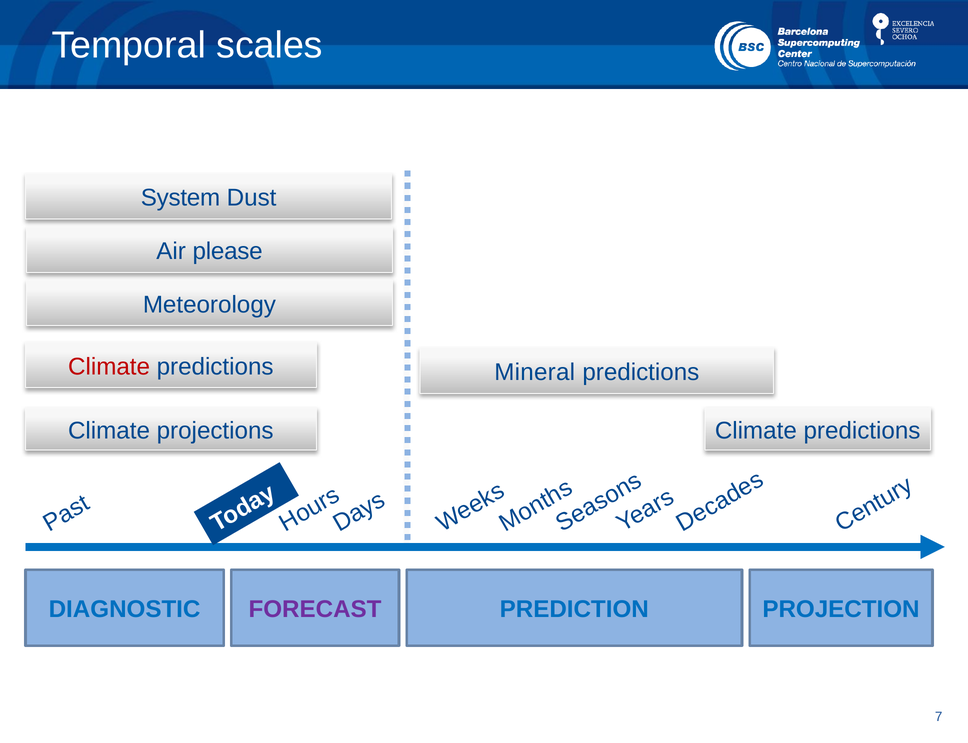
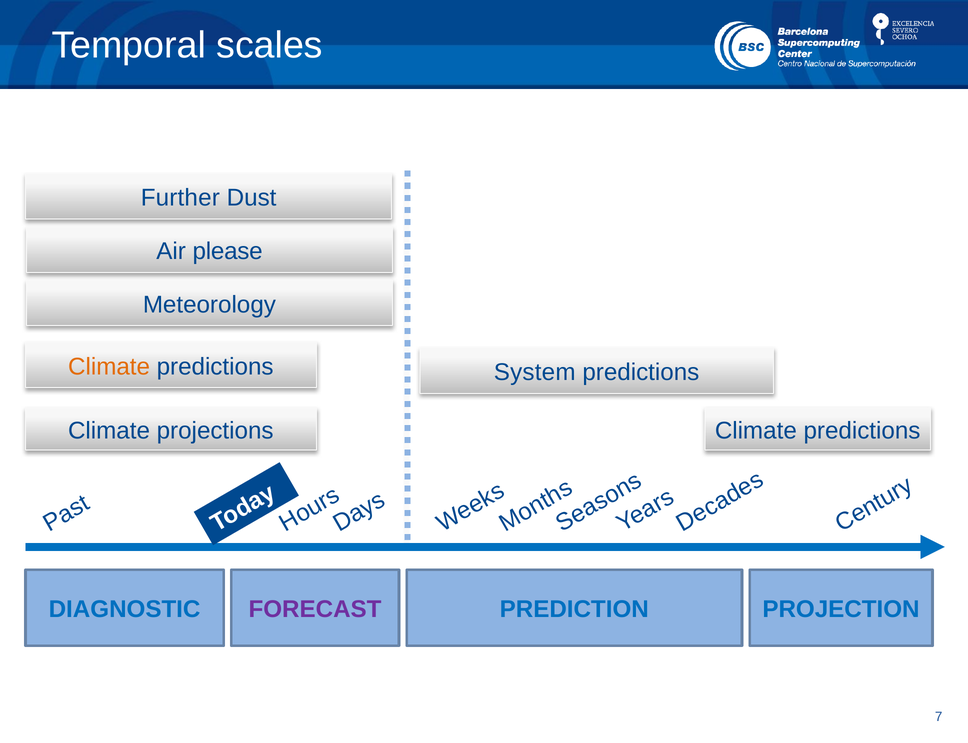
System: System -> Further (180, 198)
Climate colour: red -> orange (109, 367)
Mineral: Mineral -> System (535, 372)
